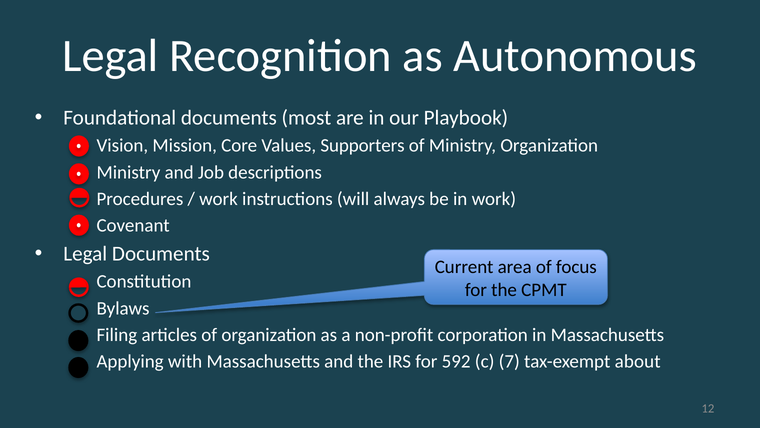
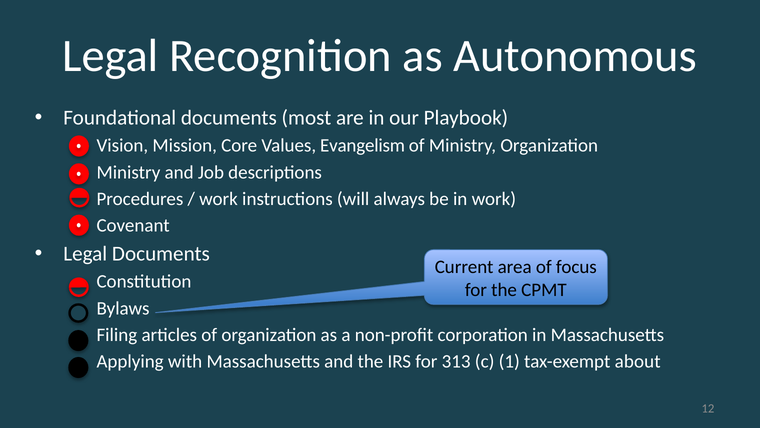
Supporters: Supporters -> Evangelism (363, 145)
592: 592 -> 313 (456, 361)
7: 7 -> 1 (509, 361)
